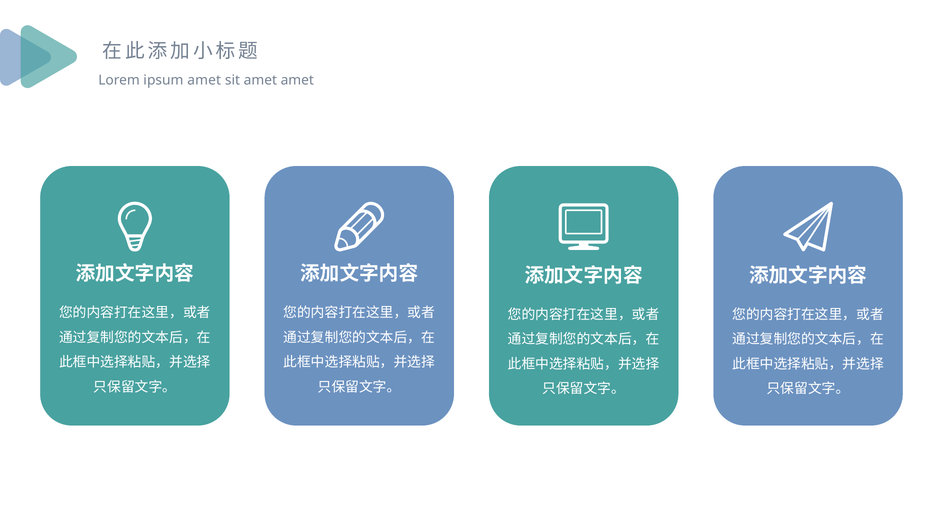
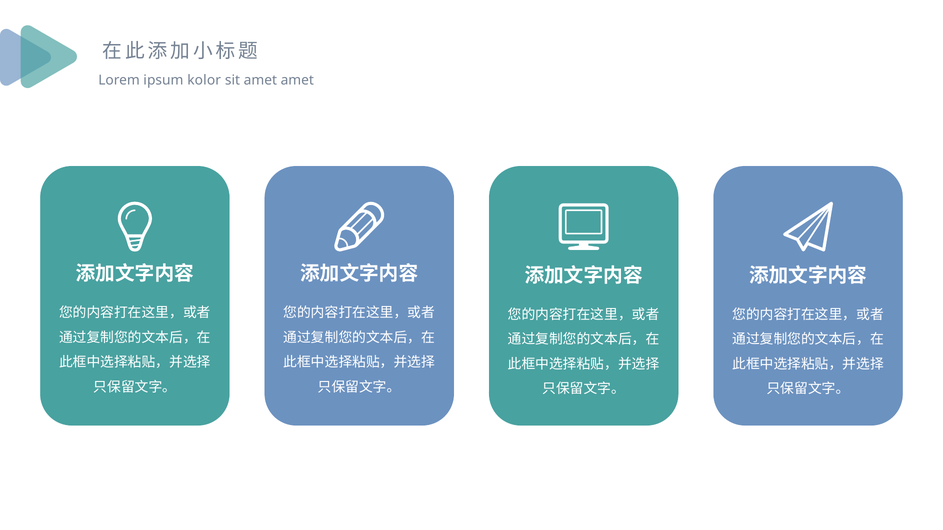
ipsum amet: amet -> kolor (204, 80)
